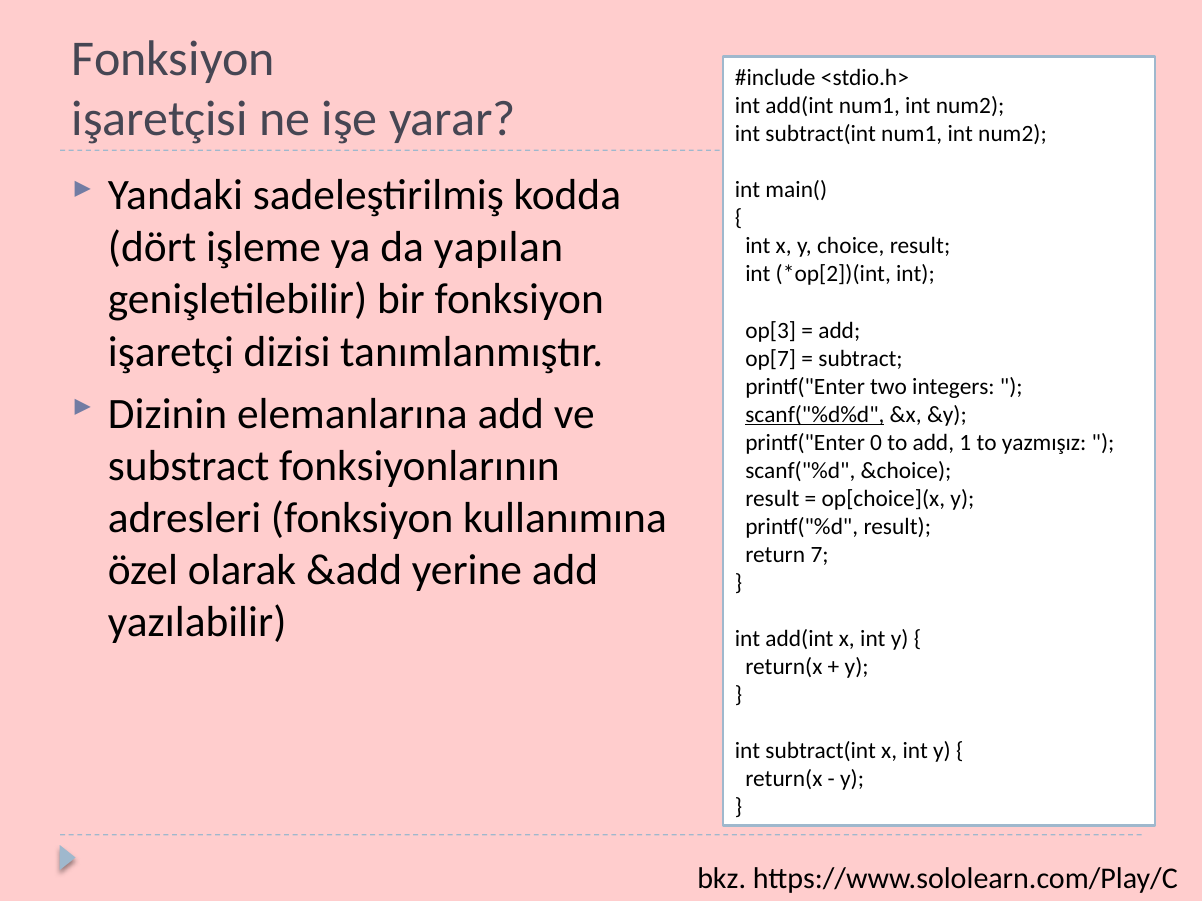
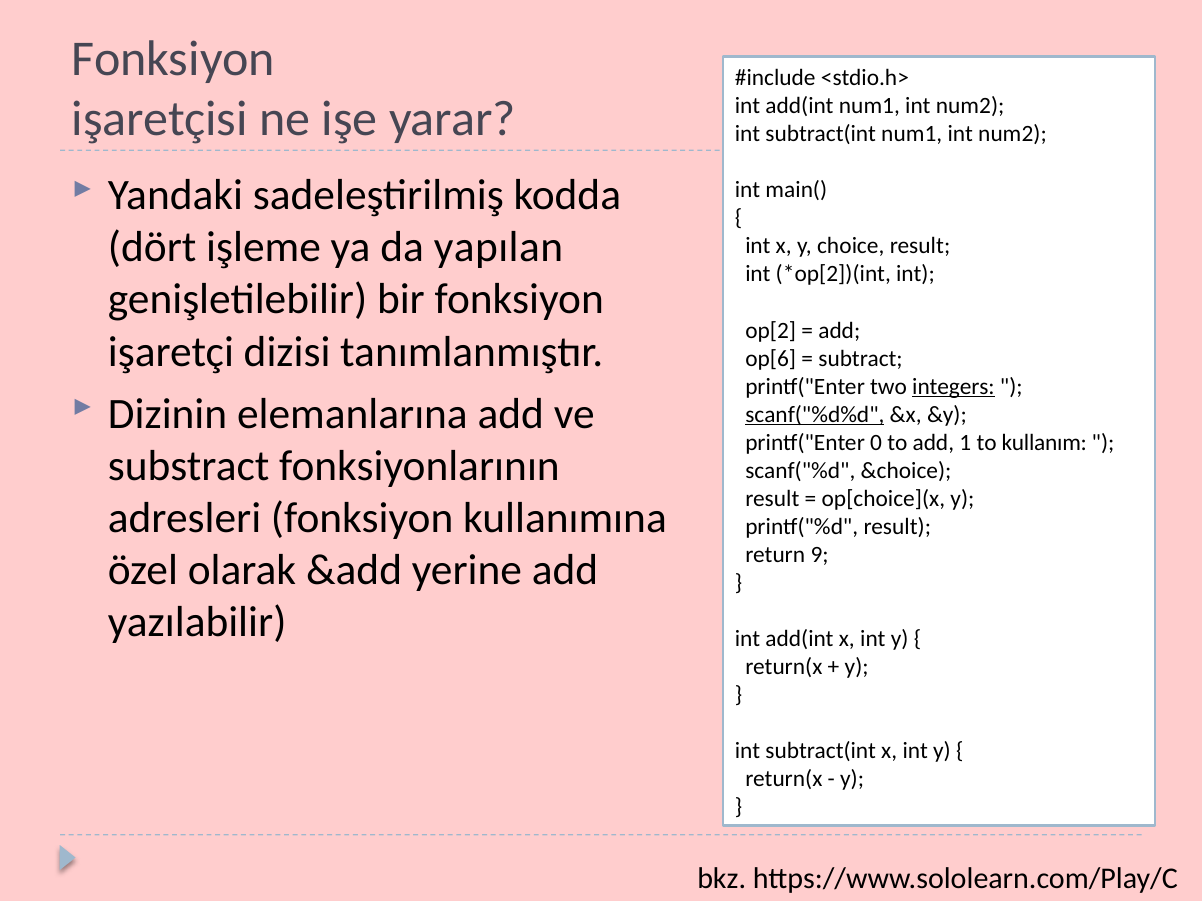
op[3: op[3 -> op[2 (771, 331)
op[7: op[7 -> op[6 (771, 359)
integers underline: none -> present (953, 387)
yazmışız: yazmışız -> kullanım (1044, 443)
7: 7 -> 9 (820, 555)
